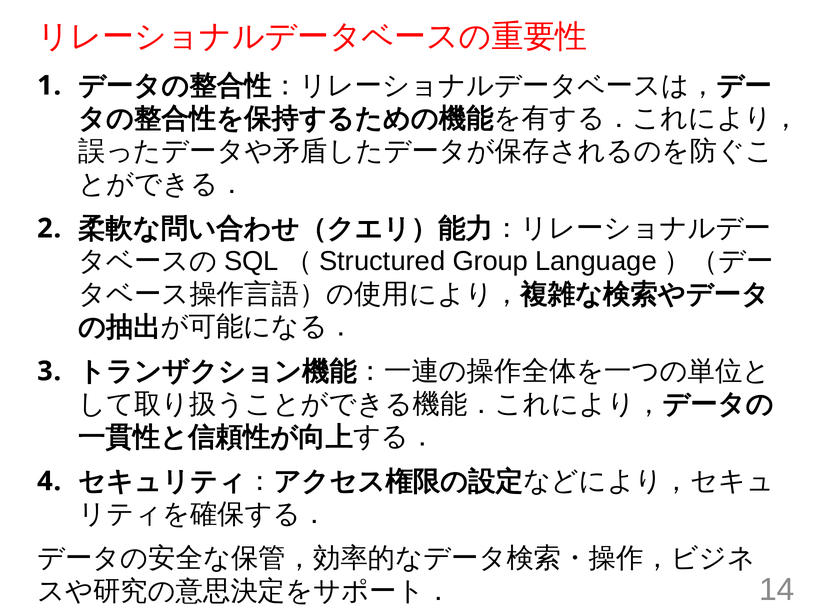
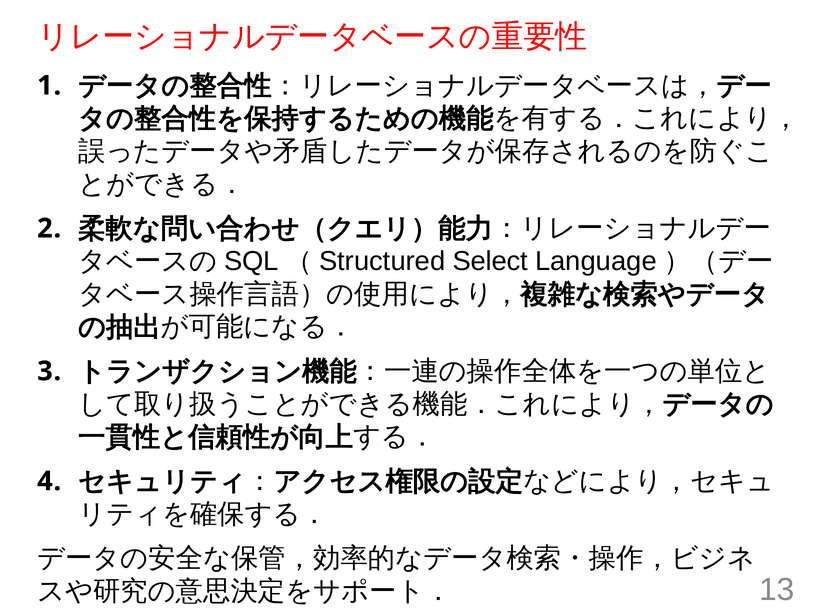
Group: Group -> Select (490, 261)
14: 14 -> 13 (777, 589)
